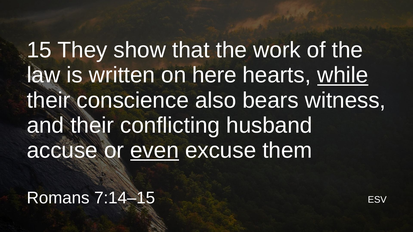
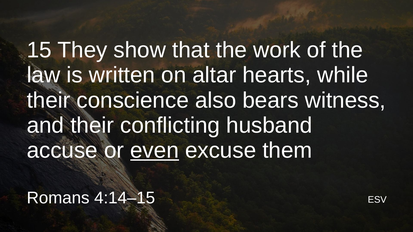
here: here -> altar (214, 75)
while underline: present -> none (343, 75)
7:14–15: 7:14–15 -> 4:14–15 (125, 198)
